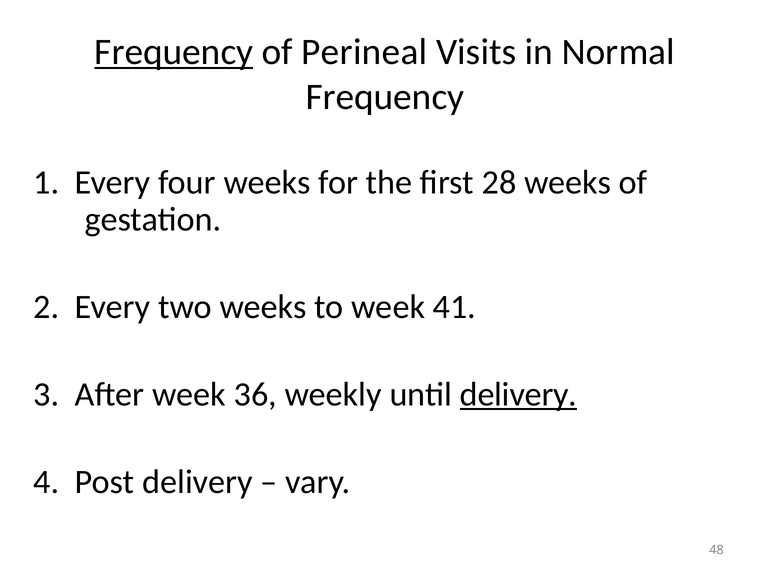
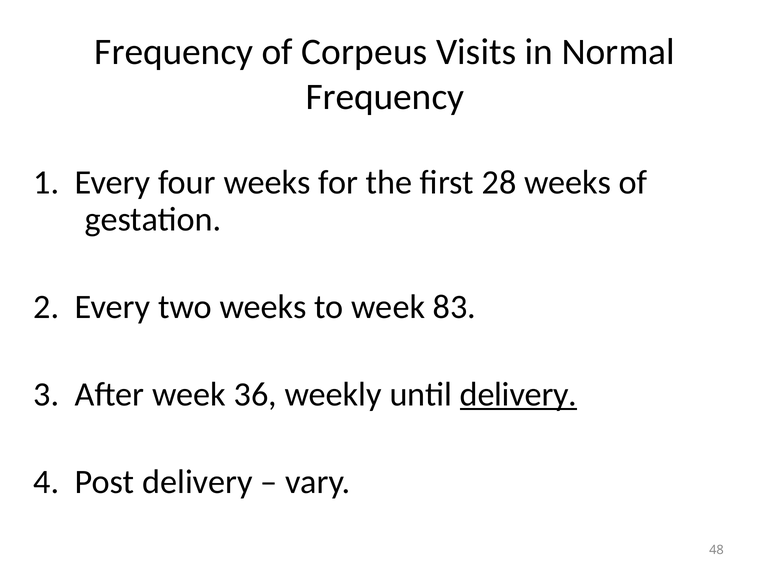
Frequency underline: present -> none (174, 52)
Perineal: Perineal -> Corpeus (364, 52)
41: 41 -> 83 (454, 307)
